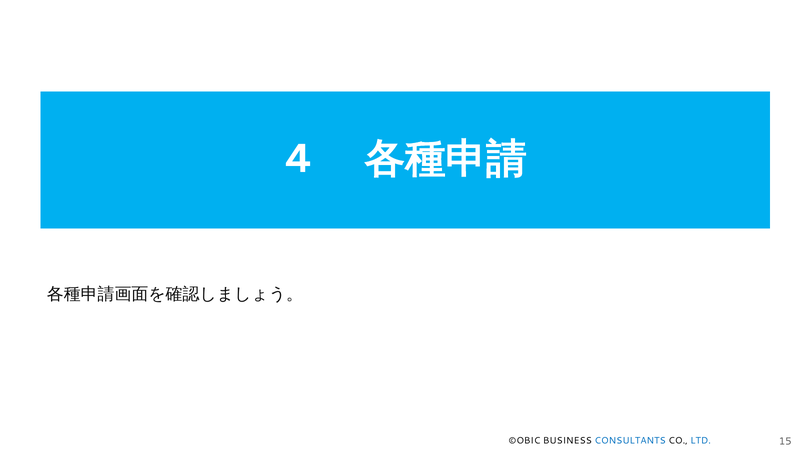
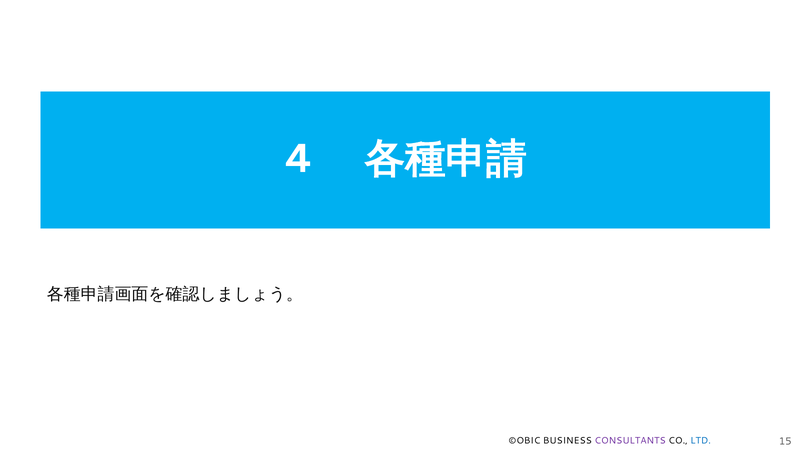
CONSULTANTS colour: blue -> purple (630, 441)
